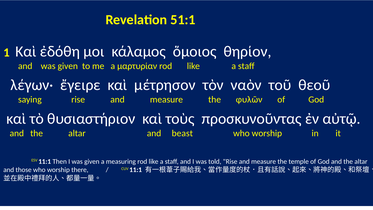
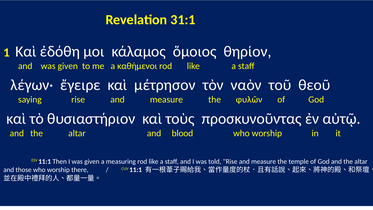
51:1: 51:1 -> 31:1 (183, 20)
μαρτυρίαν: μαρτυρίαν -> καθήμενοι (137, 66)
beast: beast -> blood (182, 133)
